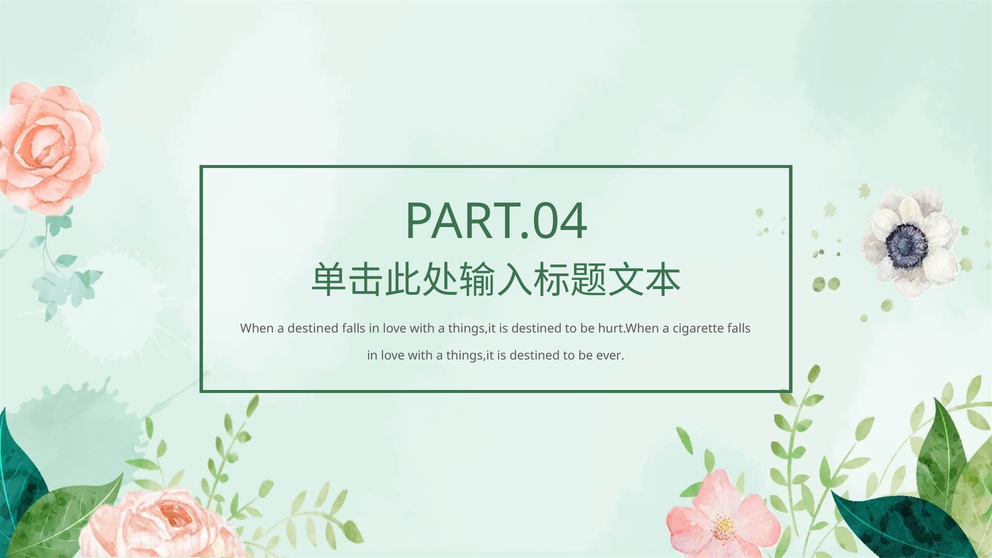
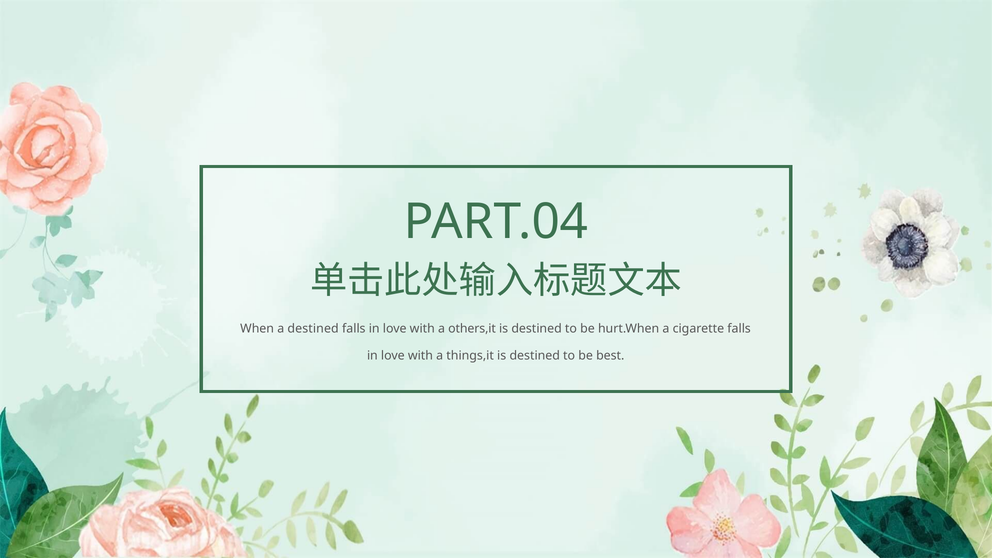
things,it: things,it -> others,it (472, 329)
ever: ever -> best (610, 355)
